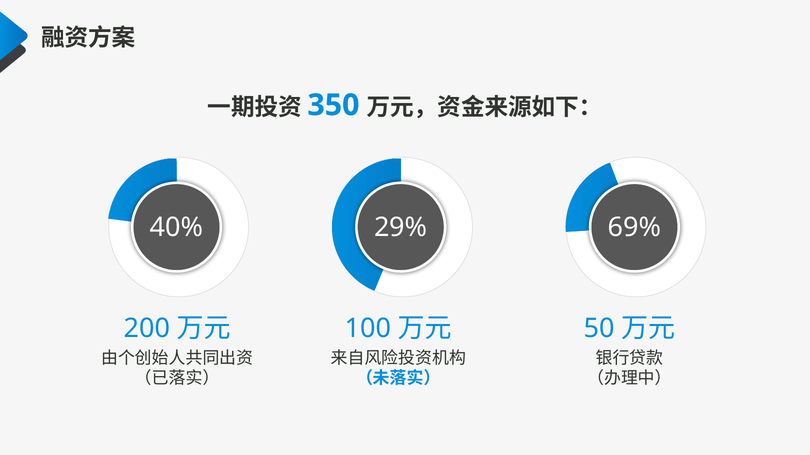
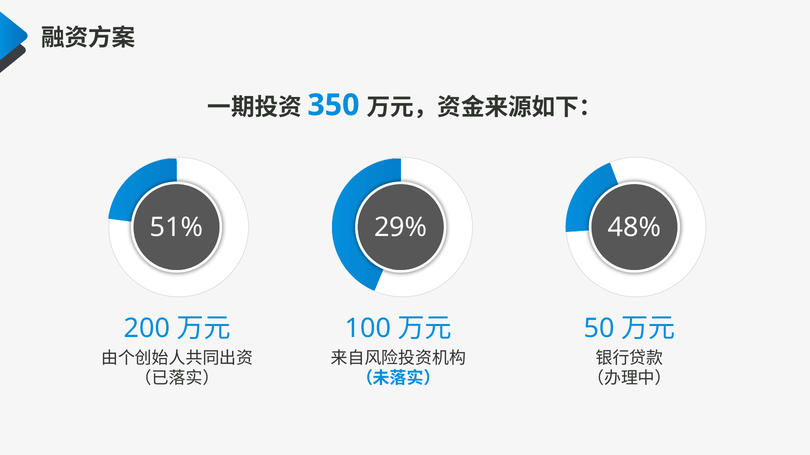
40%: 40% -> 51% (177, 228)
69%: 69% -> 48% (634, 228)
